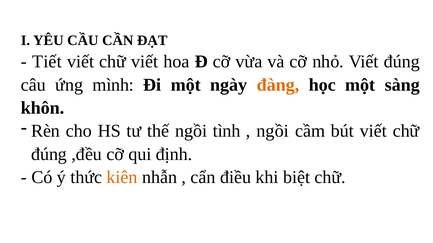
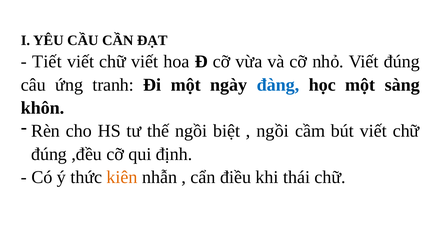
mình: mình -> tranh (113, 85)
đàng colour: orange -> blue (278, 85)
tình: tình -> biệt (227, 131)
biệt: biệt -> thái (297, 178)
